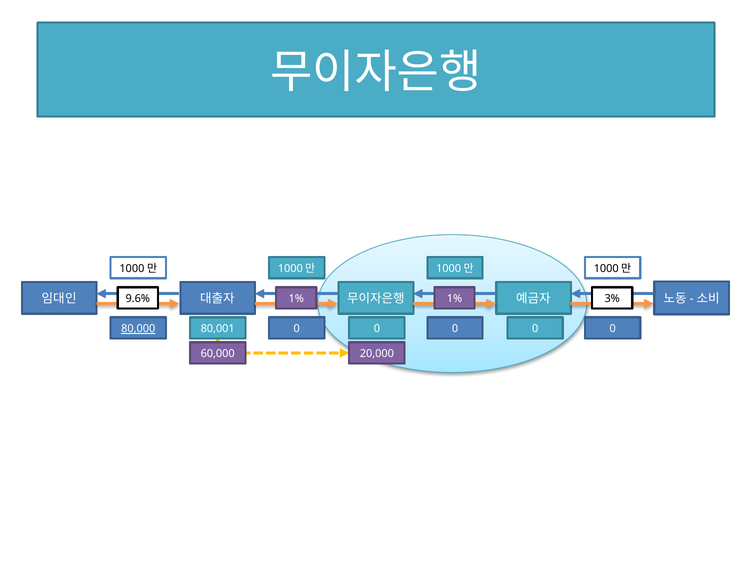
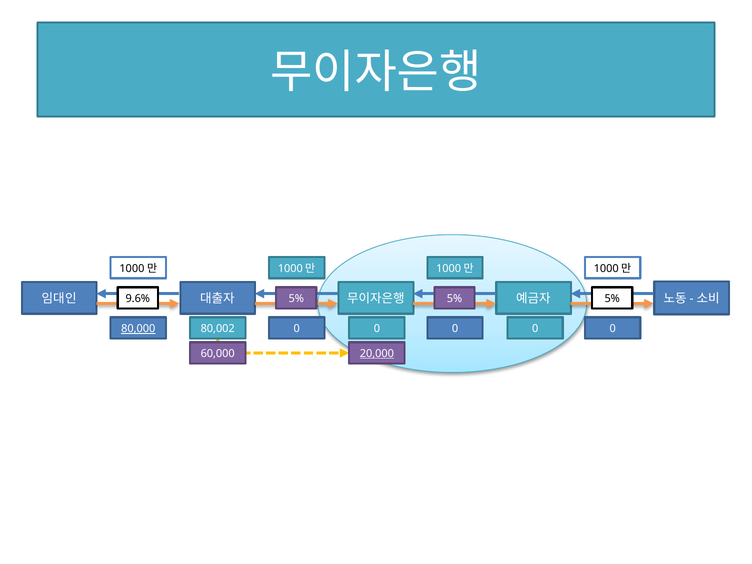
1%: 1% -> 5% (296, 299)
1%: 1% -> 5% (454, 299)
3%: 3% -> 5% (612, 299)
80,001: 80,001 -> 80,002 (218, 329)
20,000 underline: none -> present (377, 354)
